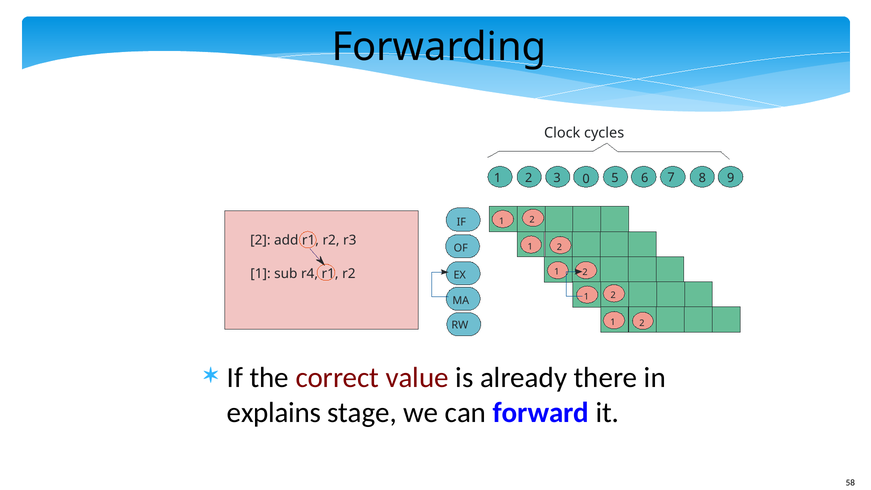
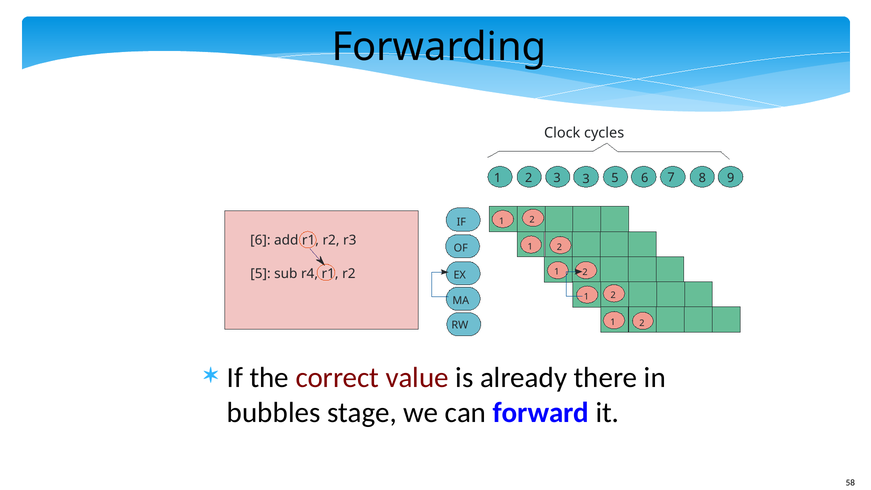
3 0: 0 -> 3 (586, 179)
2: 2 -> 6 (260, 240)
1: 1 -> 5 (261, 273)
explains: explains -> bubbles (274, 413)
